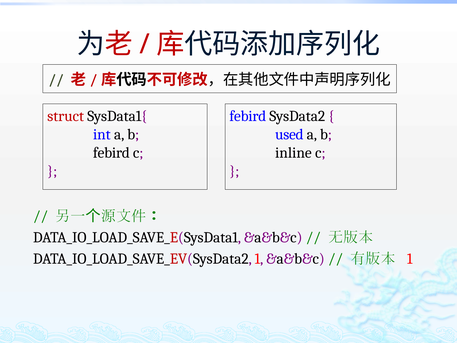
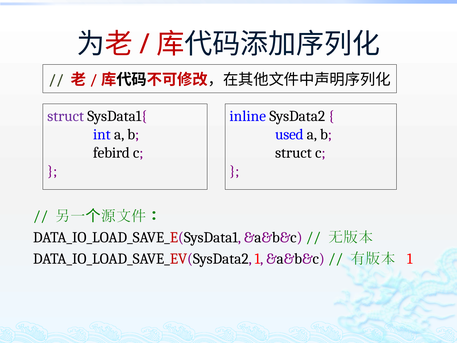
struct colour: red -> purple (66, 116)
febird: febird -> inline (248, 116)
inline: inline -> struct (293, 153)
